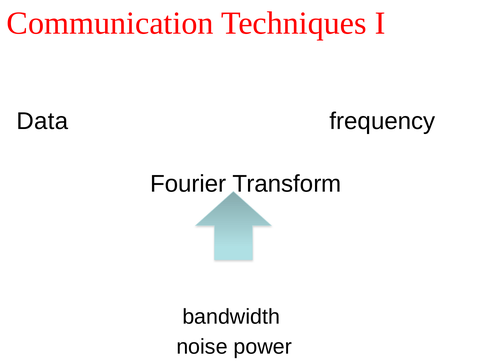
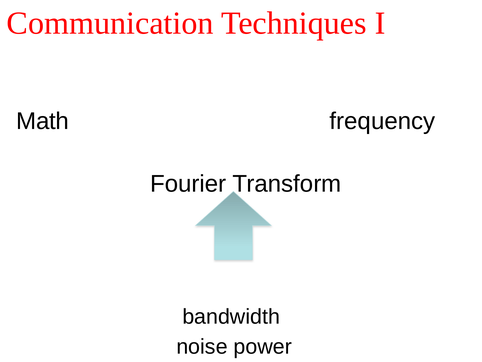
Data: Data -> Math (43, 121)
